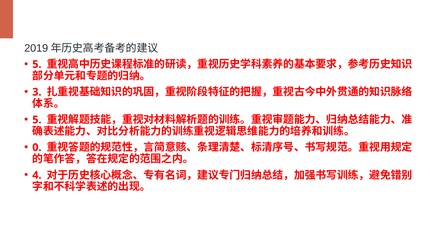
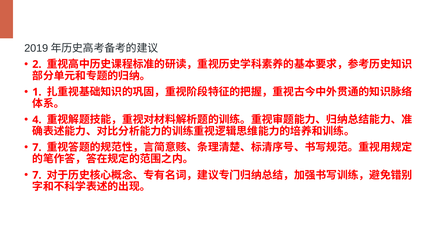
5: 5 -> 2 (37, 64)
3: 3 -> 1 (37, 92)
5: 5 -> 4 (37, 120)
0: 0 -> 7 (37, 147)
4: 4 -> 7 (37, 175)
